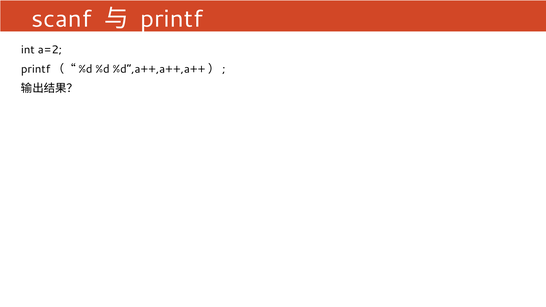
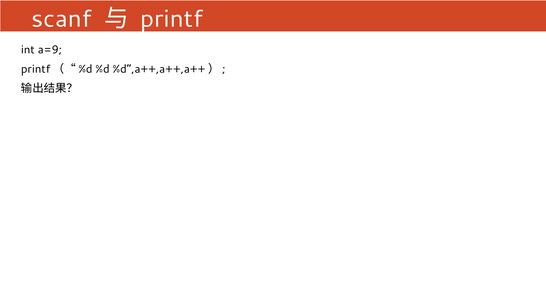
a=2: a=2 -> a=9 (50, 50)
